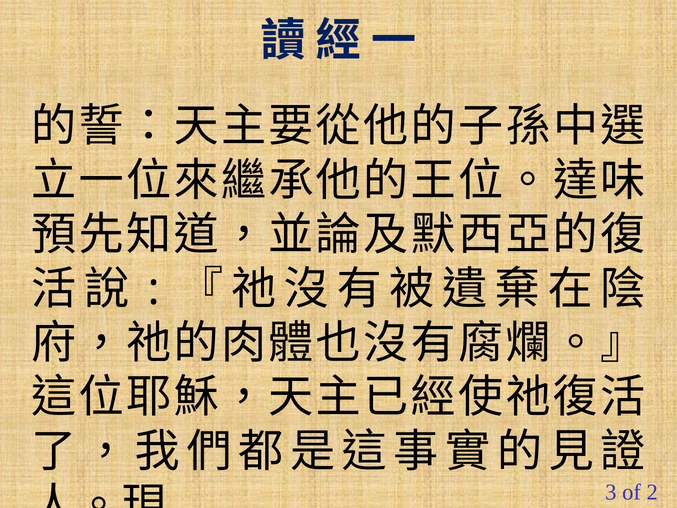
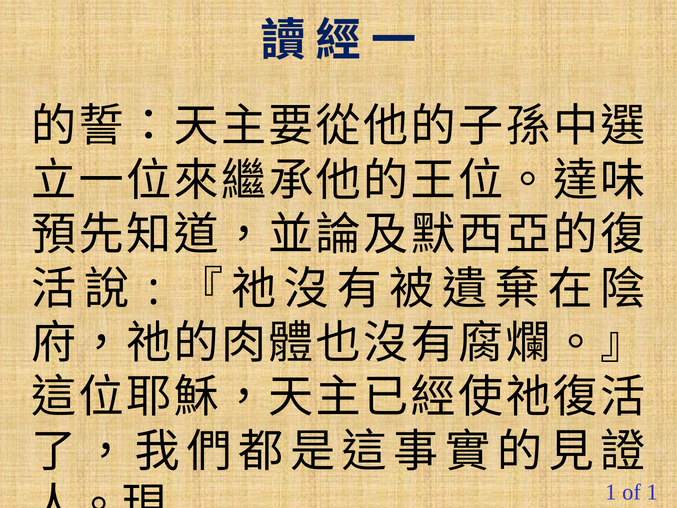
3: 3 -> 1 (611, 492)
of 2: 2 -> 1 (652, 492)
